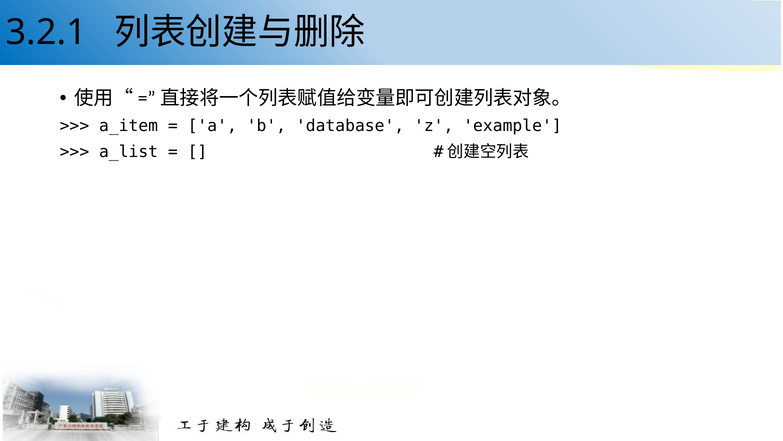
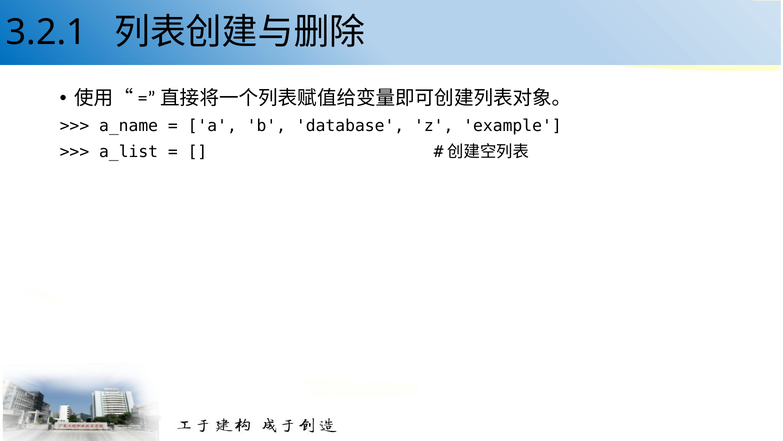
a_item: a_item -> a_name (129, 126)
